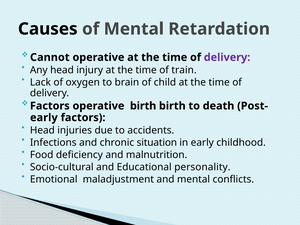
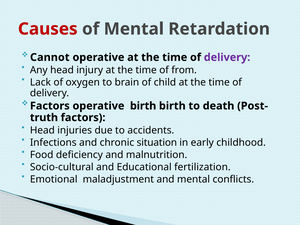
Causes colour: black -> red (48, 29)
train: train -> from (184, 70)
early: early -> truth (44, 118)
personality: personality -> fertilization (202, 167)
